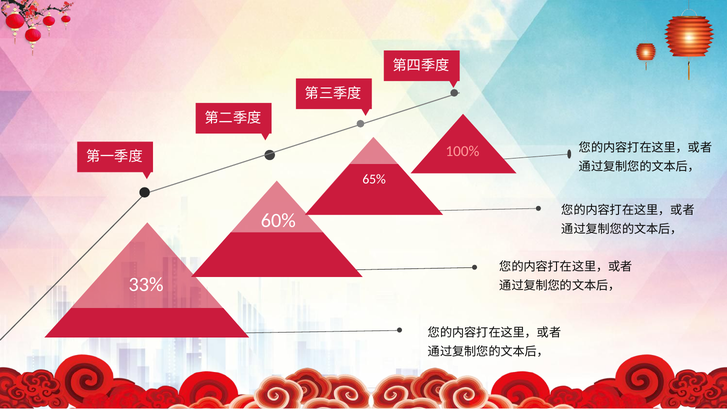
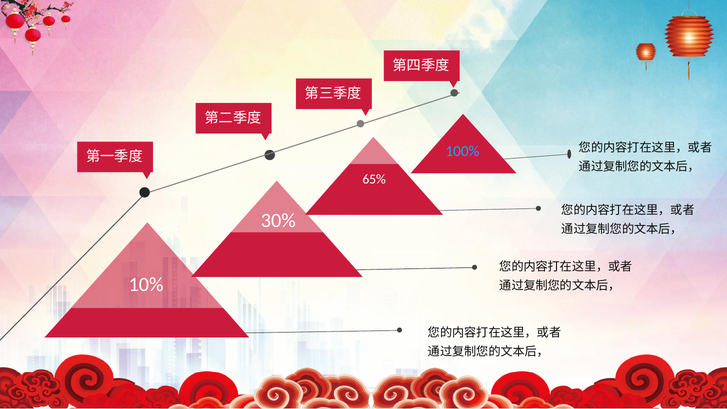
100% colour: pink -> light blue (462, 151)
60%: 60% -> 30% (278, 220)
33%: 33% -> 10% (146, 284)
